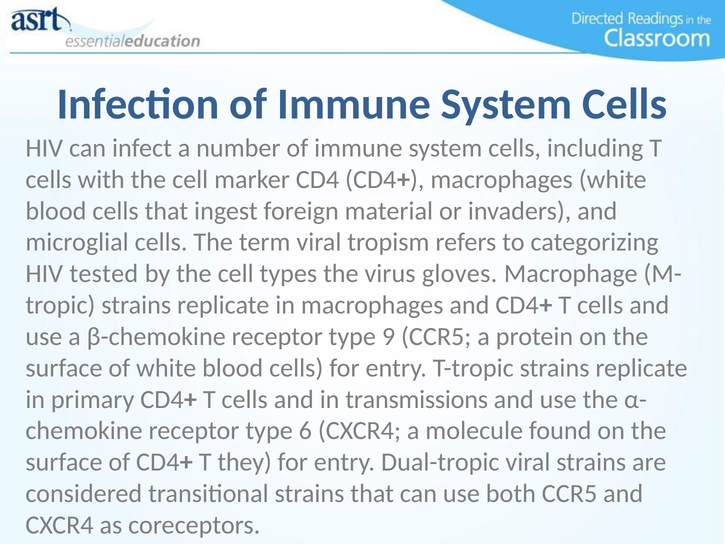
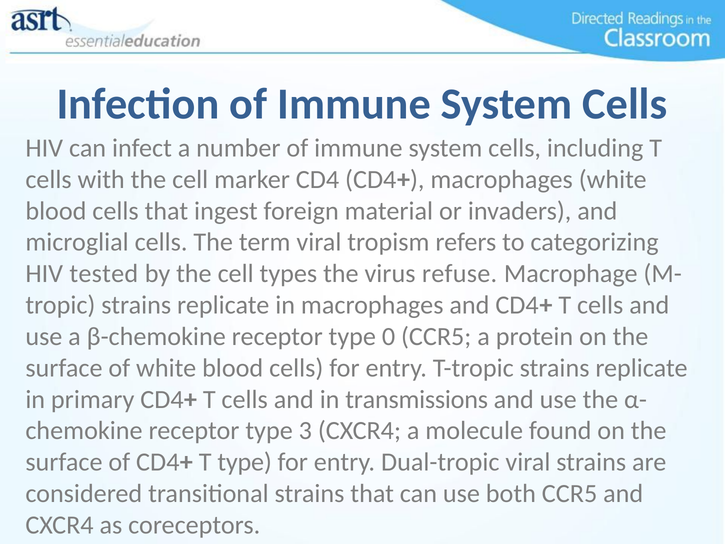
gloves: gloves -> refuse (460, 274)
9: 9 -> 0 (389, 336)
6: 6 -> 3 (305, 431)
T they: they -> type (245, 462)
